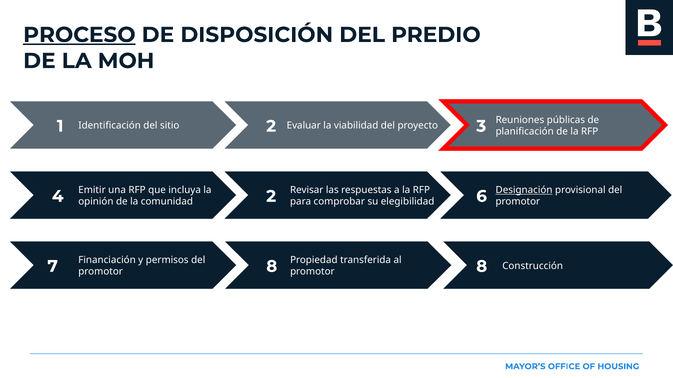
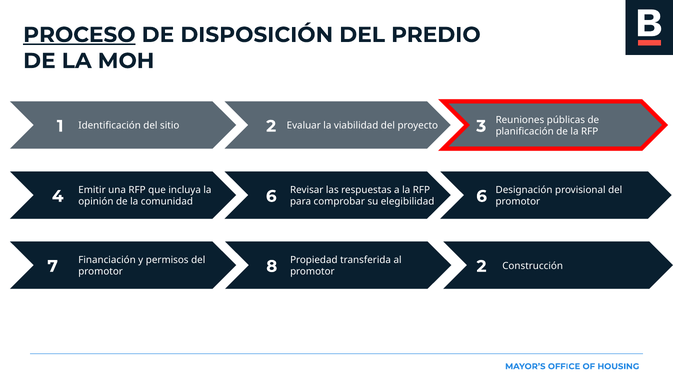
Designación underline: present -> none (524, 190)
4 2: 2 -> 6 (271, 197)
8 8: 8 -> 2 (482, 267)
